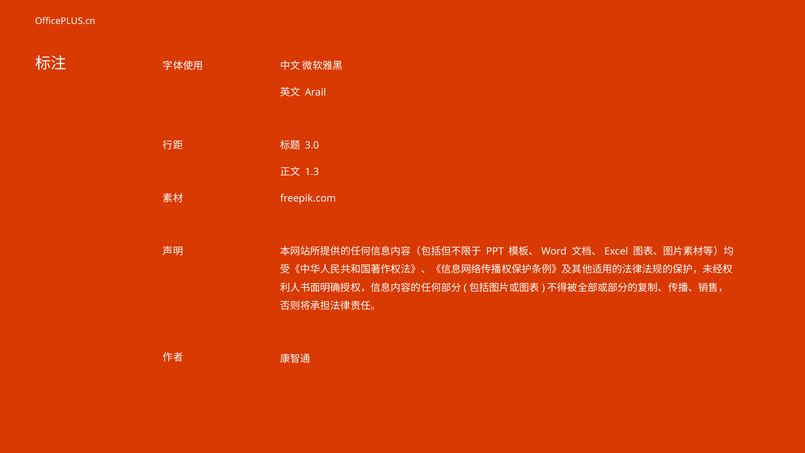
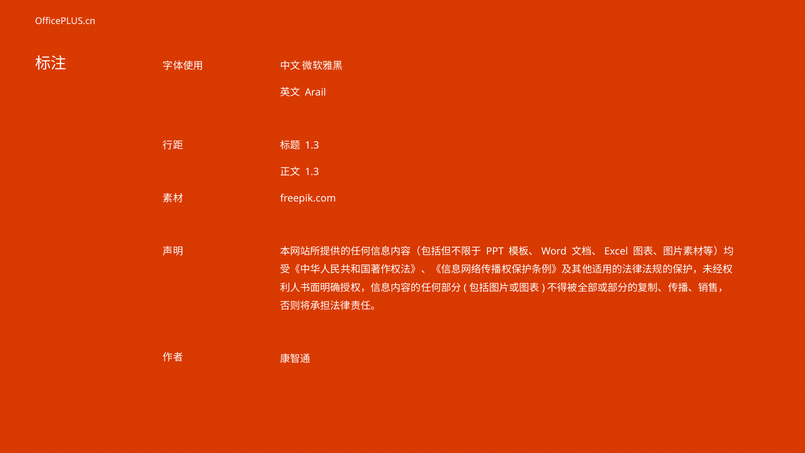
3.0: 3.0 -> 1.3 (312, 145)
